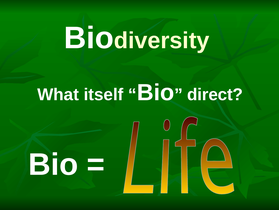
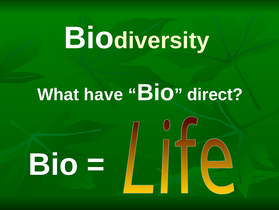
itself: itself -> have (103, 94)
